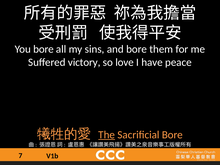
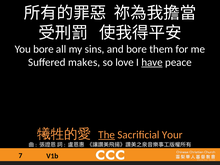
victory: victory -> makes (84, 62)
have underline: none -> present (152, 62)
Sacrificial Bore: Bore -> Your (172, 135)
